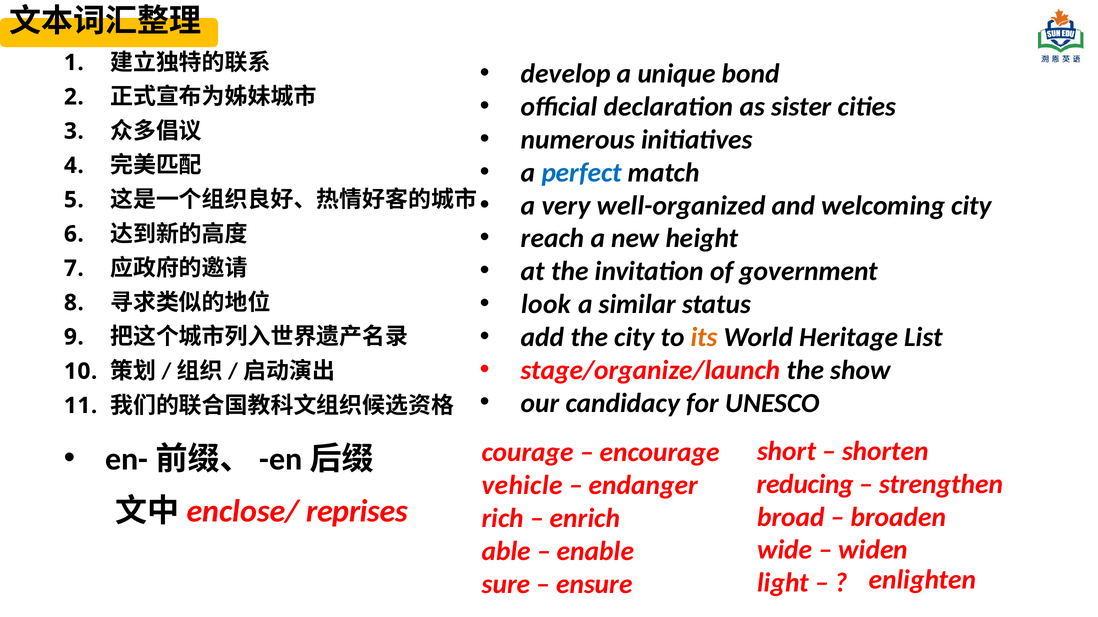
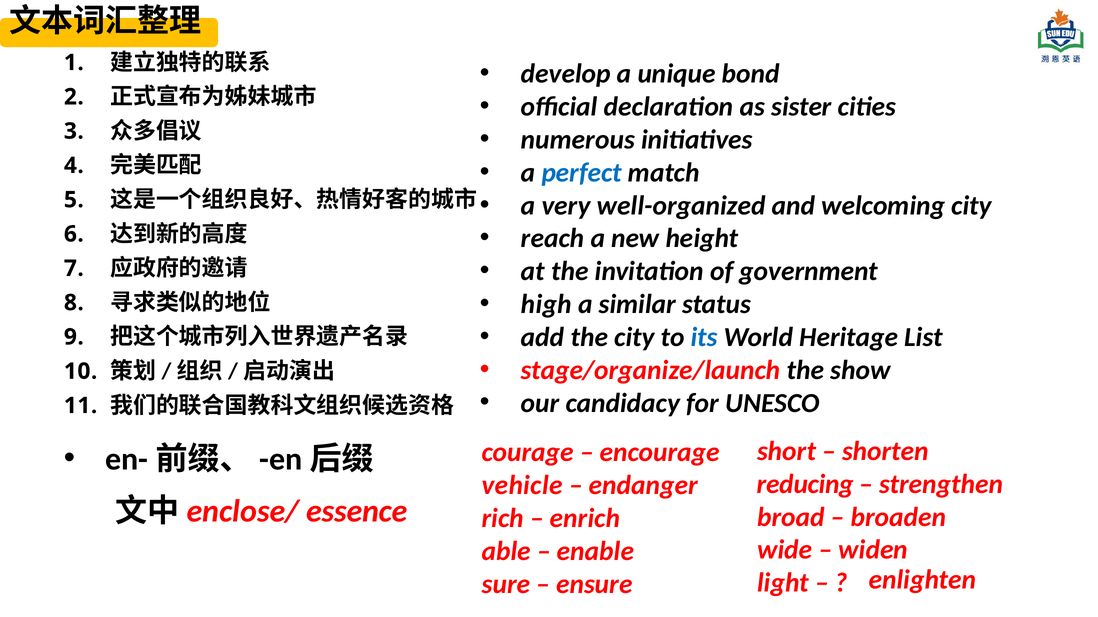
look: look -> high (546, 305)
its colour: orange -> blue (704, 337)
reprises: reprises -> essence (357, 512)
